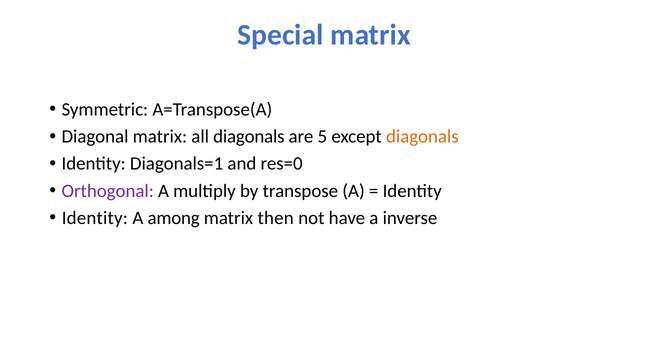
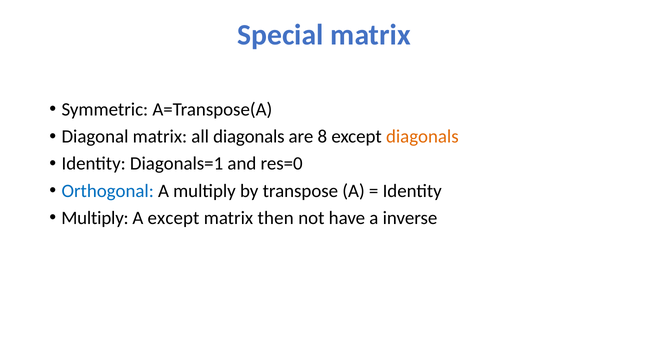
5: 5 -> 8 (322, 137)
Orthogonal colour: purple -> blue (108, 191)
Identity: Identity -> Multiply (95, 218)
A among: among -> except (174, 218)
